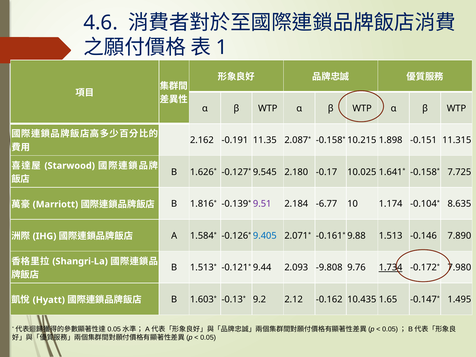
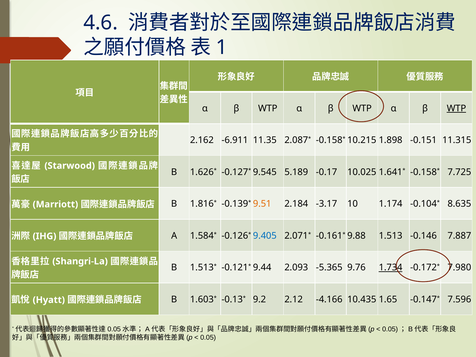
WTP underline: none -> present (456, 108)
-0.191: -0.191 -> -6.911 (235, 140)
2.180: 2.180 -> 5.189 (296, 172)
9.51 colour: purple -> orange (262, 204)
-6.77: -6.77 -> -3.17 (327, 204)
7.890: 7.890 -> 7.887 (459, 236)
-9.808: -9.808 -> -5.365 (329, 268)
-0.162: -0.162 -> -4.166 (329, 299)
1.495: 1.495 -> 7.596 (459, 299)
